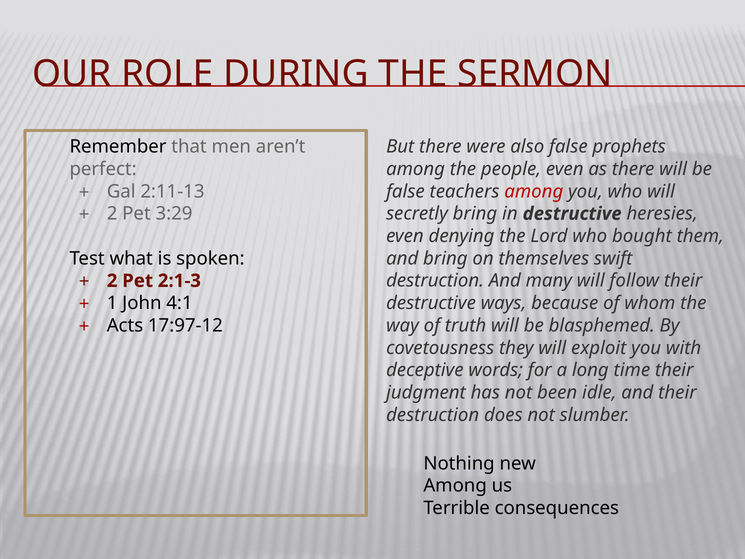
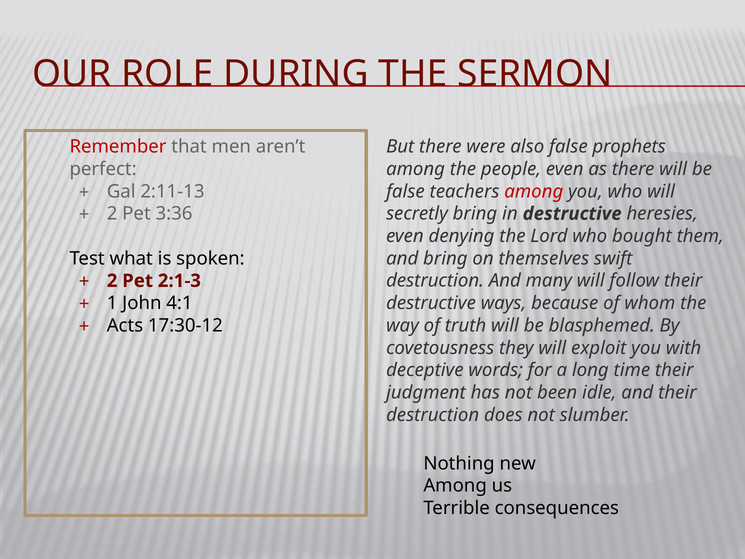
Remember colour: black -> red (118, 147)
3:29: 3:29 -> 3:36 (174, 214)
17:97-12: 17:97-12 -> 17:30-12 (185, 325)
